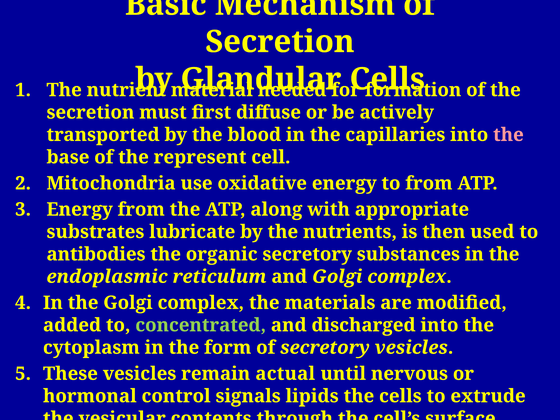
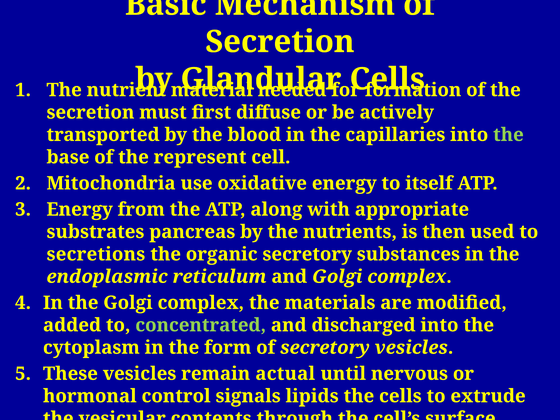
the colour: pink -> light green (508, 135)
to from: from -> itself (429, 183)
lubricate: lubricate -> pancreas (192, 232)
antibodies: antibodies -> secretions (96, 254)
